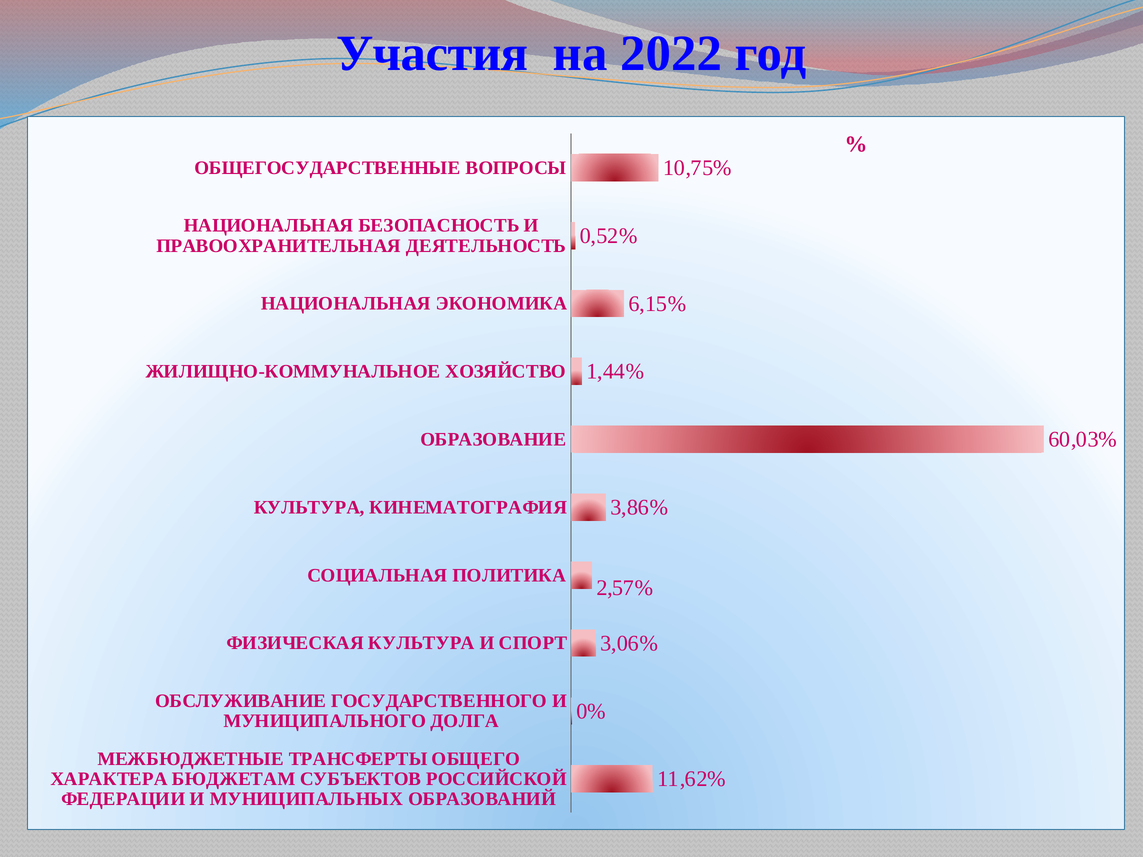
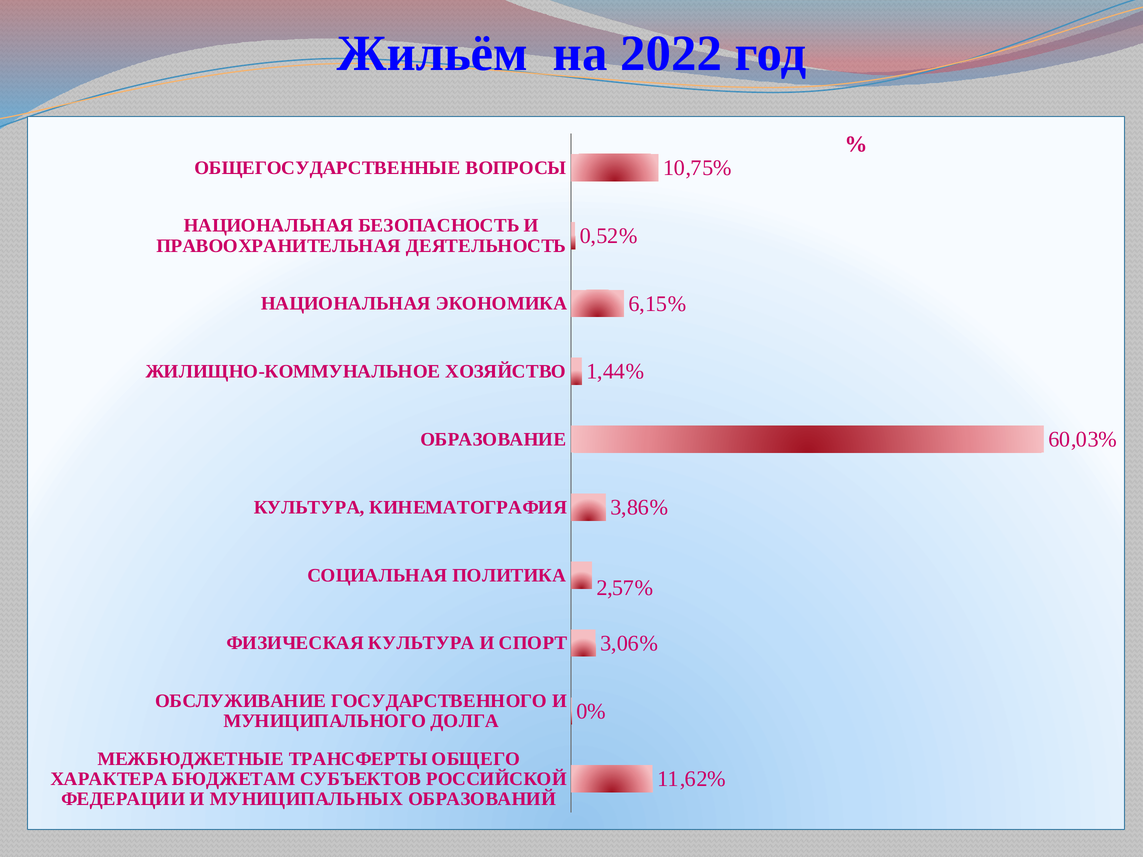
Участия: Участия -> Жильём (432, 53)
